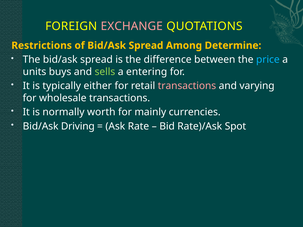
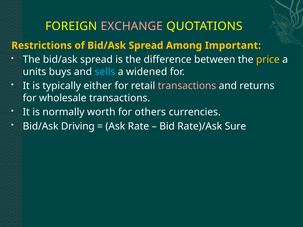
Determine: Determine -> Important (233, 46)
price colour: light blue -> yellow (268, 60)
sells colour: light green -> light blue (105, 72)
entering: entering -> widened (147, 72)
varying: varying -> returns (257, 86)
mainly: mainly -> others (150, 112)
Spot: Spot -> Sure (235, 126)
